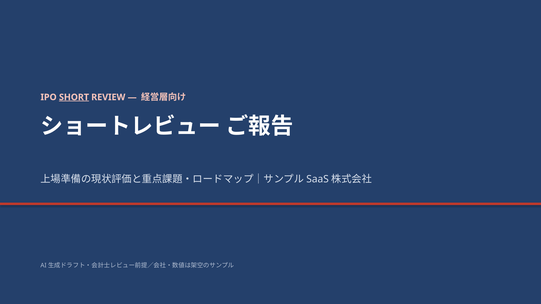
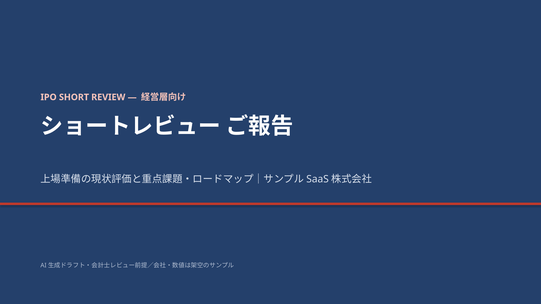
SHORT underline: present -> none (74, 97)
